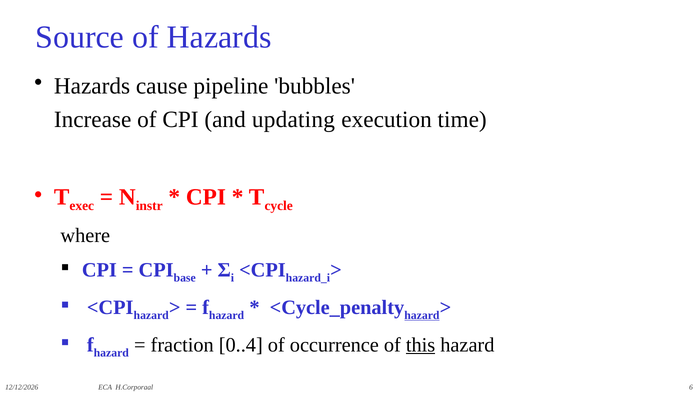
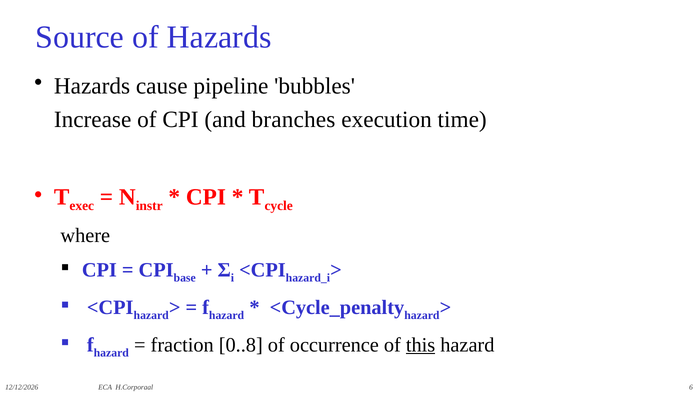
updating: updating -> branches (293, 120)
hazard underline: present -> none (422, 315)
0..4: 0..4 -> 0..8 (241, 344)
